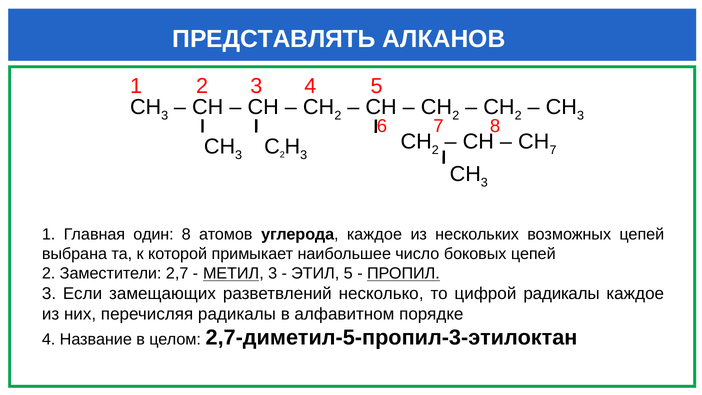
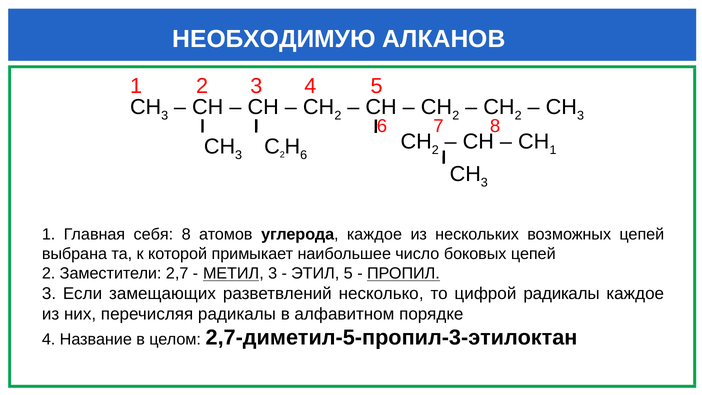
ПРЕДСТАВЛЯТЬ: ПРЕДСТАВЛЯТЬ -> НЕОБХОДИМУЮ (274, 39)
CH 7: 7 -> 1 (553, 150)
3: 3 -> 6 (304, 155)
один: один -> себя (153, 235)
